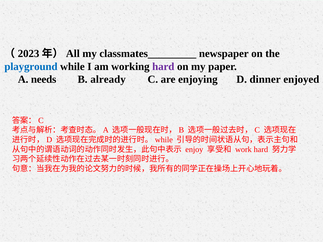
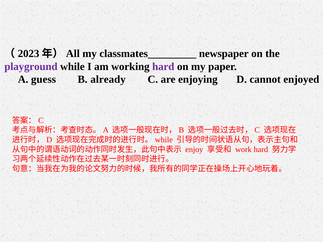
playground colour: blue -> purple (31, 67)
needs: needs -> guess (44, 79)
dinner: dinner -> cannot (265, 79)
